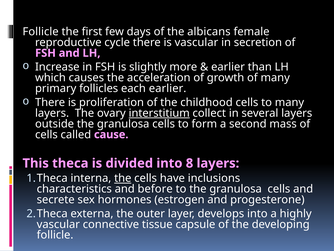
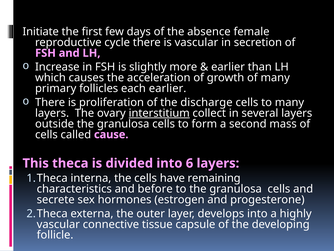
Follicle: Follicle -> Initiate (41, 32)
albicans: albicans -> absence (209, 32)
childhood: childhood -> discharge (206, 102)
8: 8 -> 6 (189, 163)
the underline: present -> none (123, 178)
inclusions: inclusions -> remaining (214, 178)
